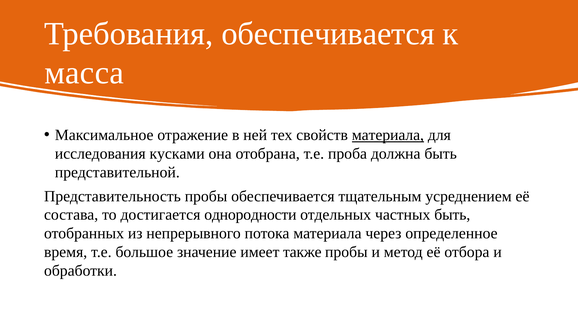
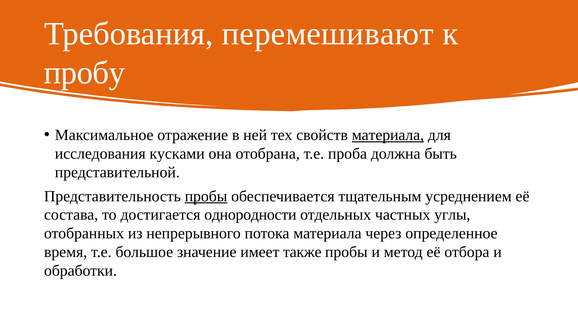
Требования обеспечивается: обеспечивается -> перемешивают (328, 34)
масса: масса -> пробу (84, 73)
пробы underline: none -> present (206, 196)
частных быть: быть -> углы (452, 215)
